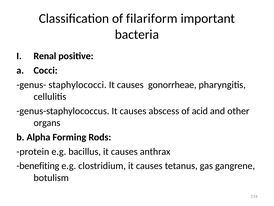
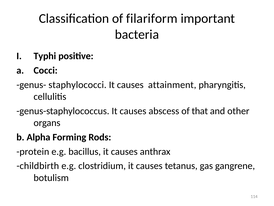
Renal: Renal -> Typhi (45, 56)
gonorrheae: gonorrheae -> attainment (172, 85)
acid: acid -> that (200, 111)
benefiting: benefiting -> childbirth (38, 166)
